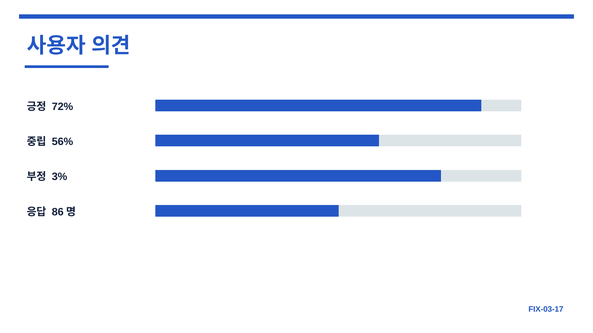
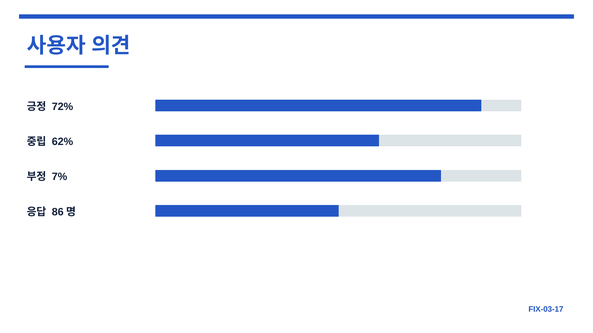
56%: 56% -> 62% (62, 142)
3%: 3% -> 7% (60, 177)
